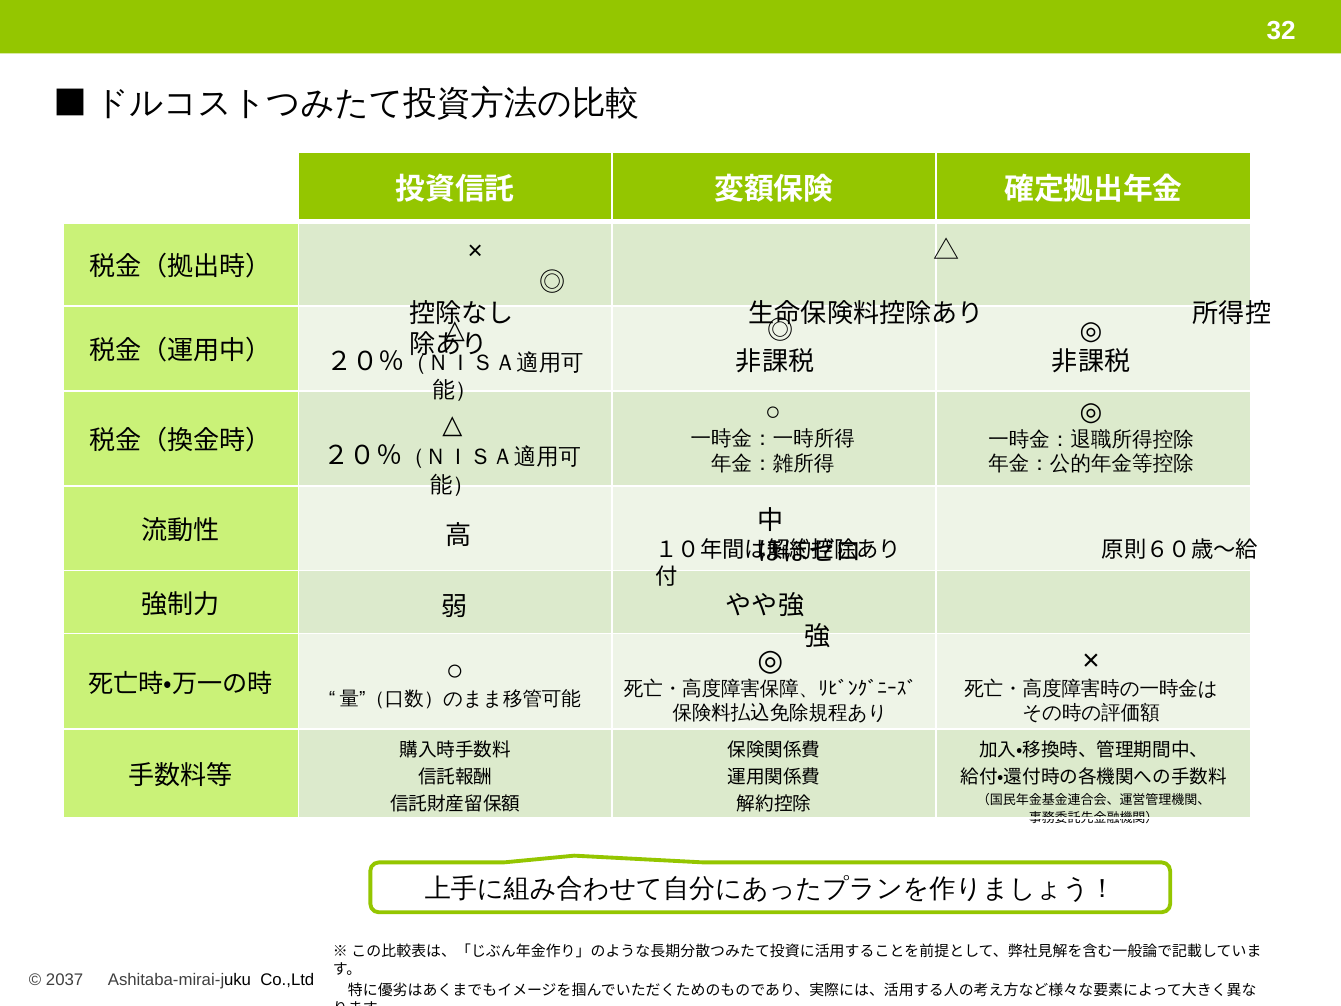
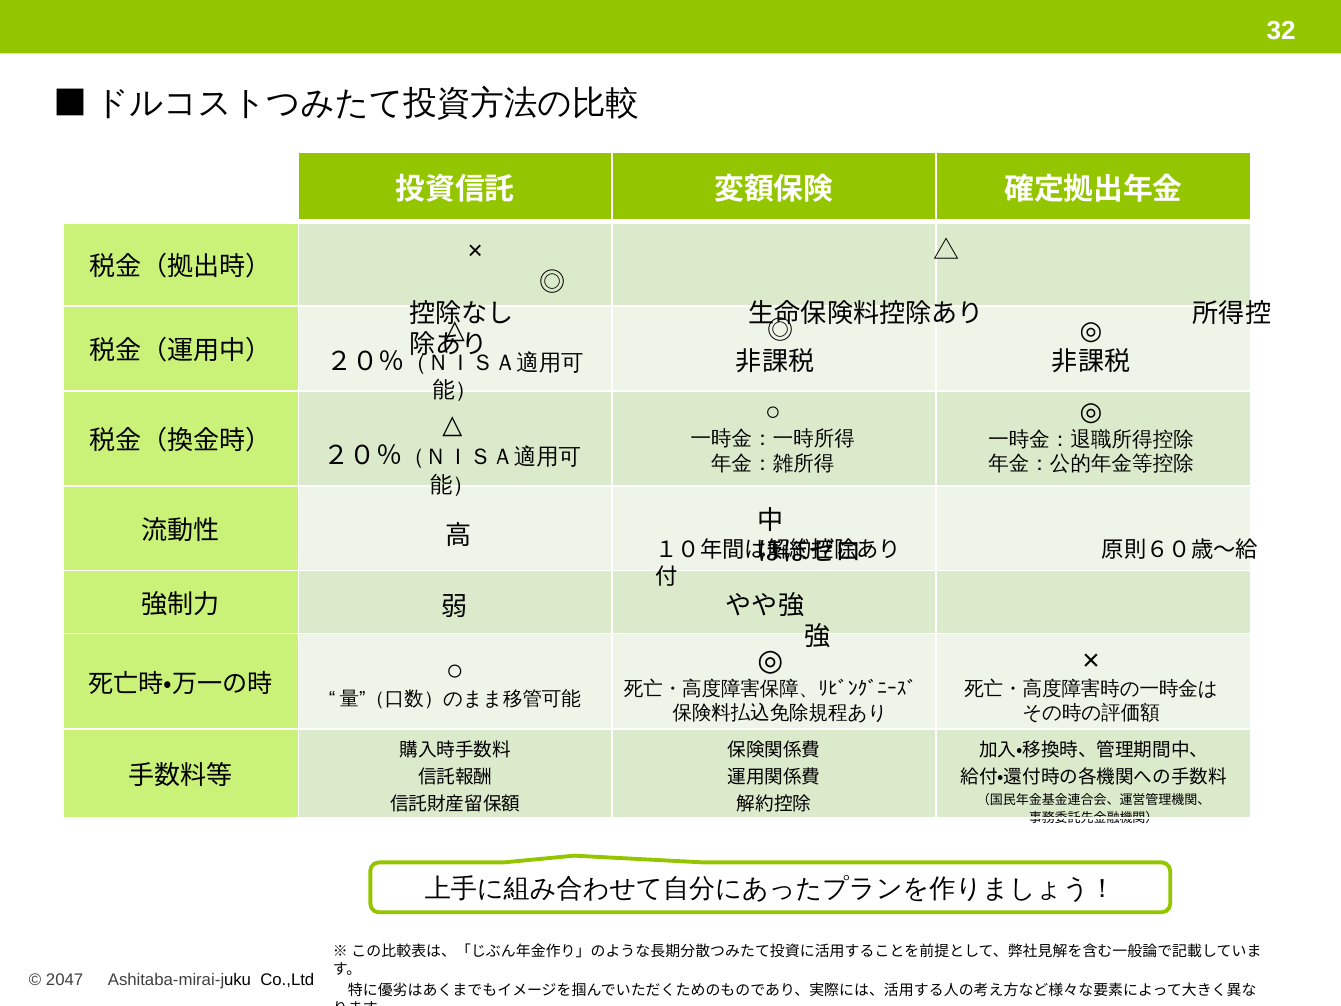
2037: 2037 -> 2047 (65, 980)
